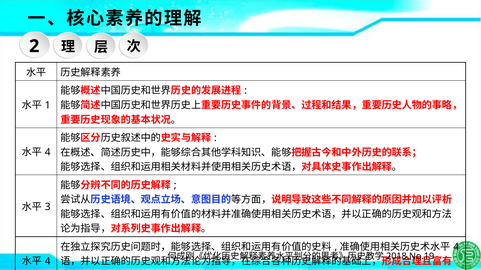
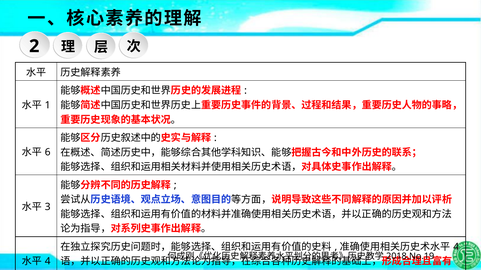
4: 4 -> 6 (48, 153)
